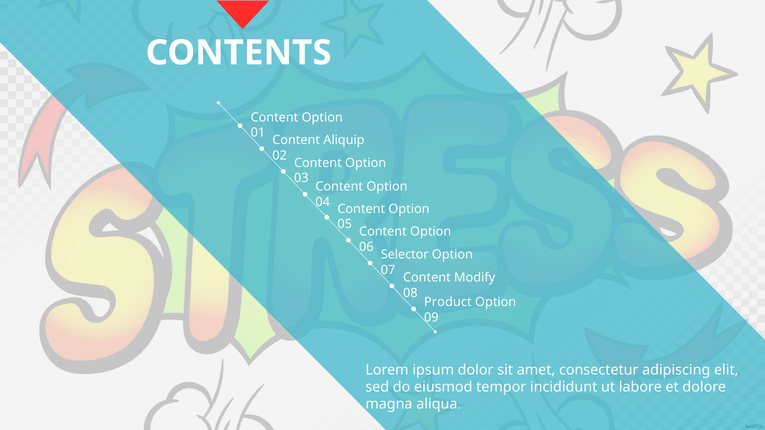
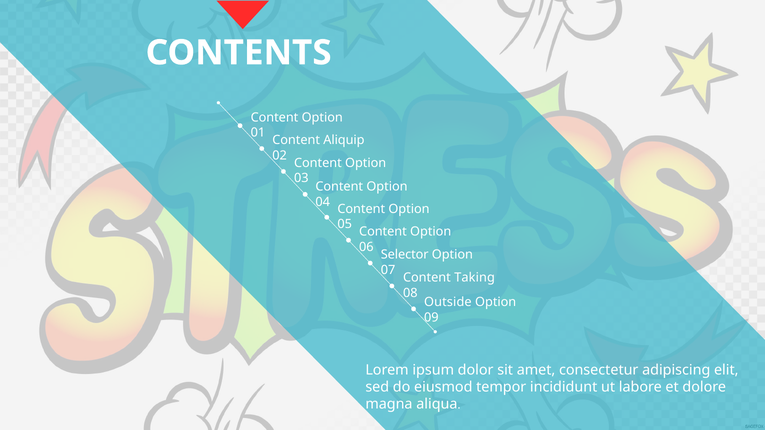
Modify: Modify -> Taking (475, 278)
Product: Product -> Outside (448, 303)
